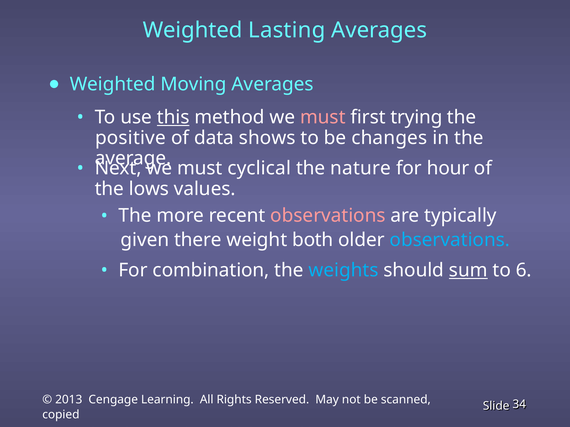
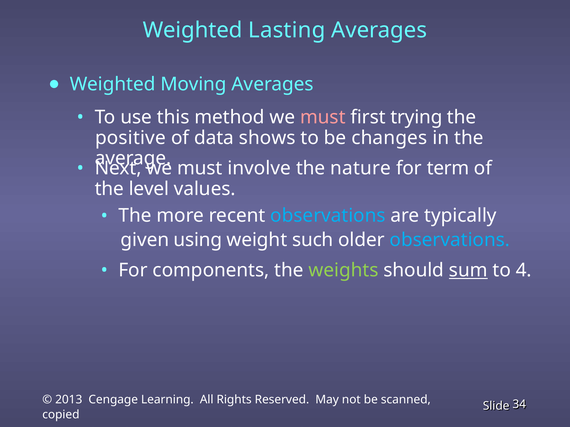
this underline: present -> none (173, 117)
cyclical: cyclical -> involve (259, 168)
hour: hour -> term (448, 168)
lows: lows -> level (149, 189)
observations colour: pink -> light blue (328, 216)
there: there -> using (198, 240)
both: both -> such (313, 240)
combination: combination -> components (211, 271)
weights colour: light blue -> light green (343, 271)
6: 6 -> 4 (524, 271)
